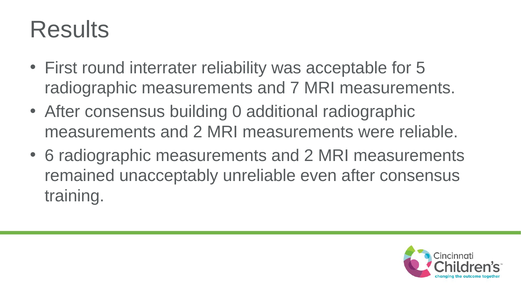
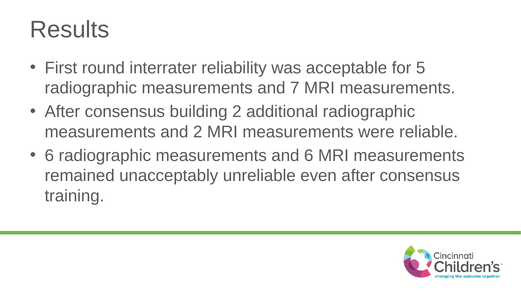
building 0: 0 -> 2 (237, 112)
2: 2 -> 6 (309, 156)
